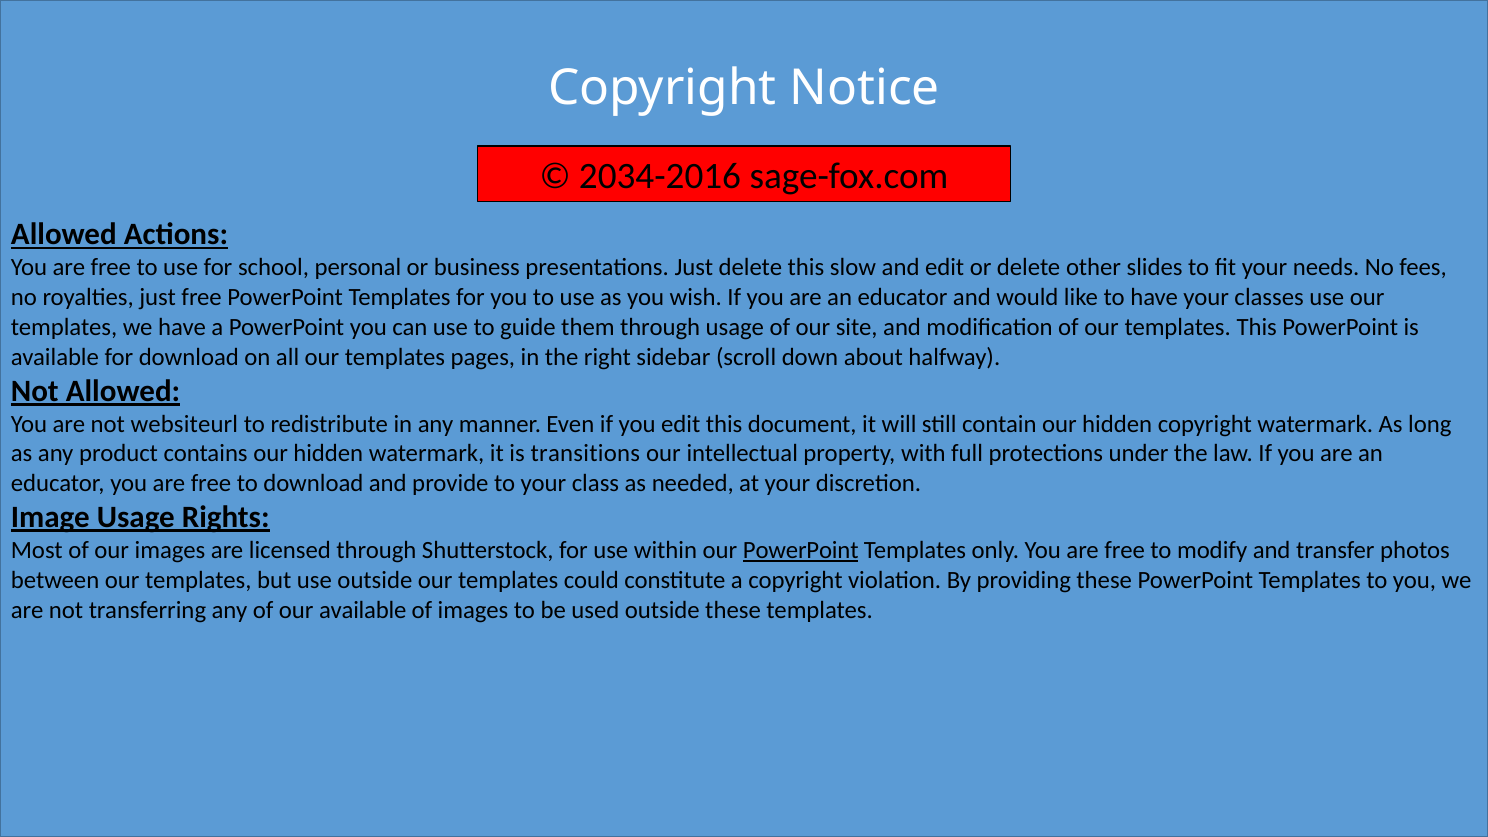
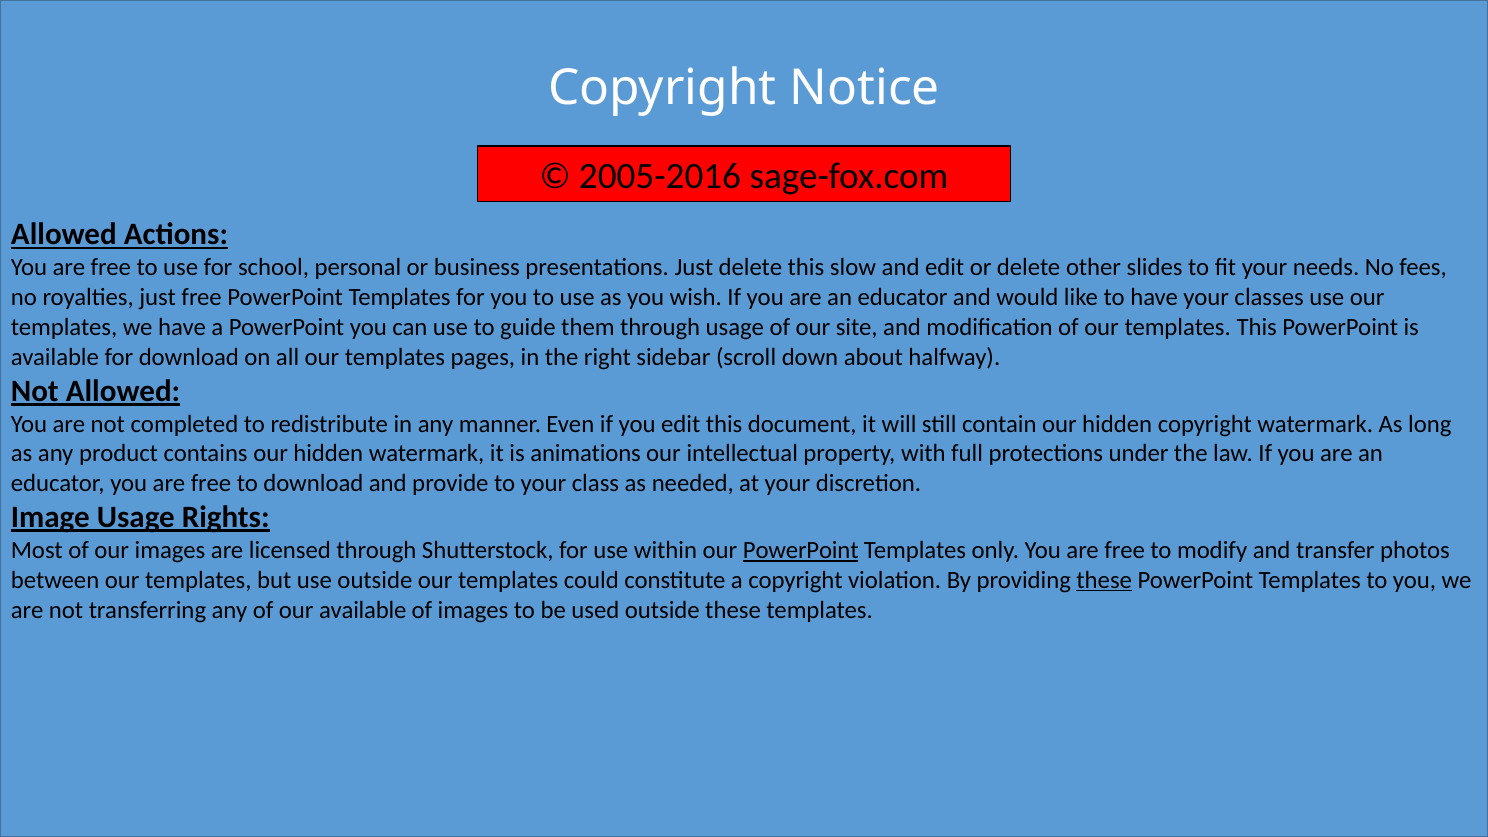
2034-2016: 2034-2016 -> 2005-2016 (660, 177)
websiteurl: websiteurl -> completed (184, 424)
transitions: transitions -> animations (586, 454)
these underline: none -> present (1104, 580)
